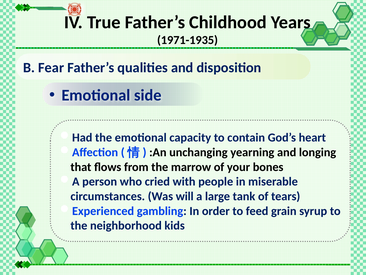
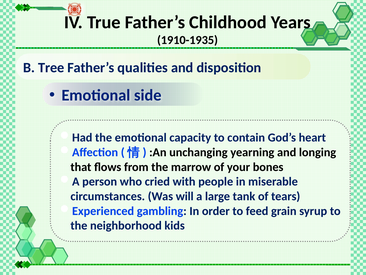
1971-1935: 1971-1935 -> 1910-1935 (187, 40)
Fear: Fear -> Tree (51, 67)
